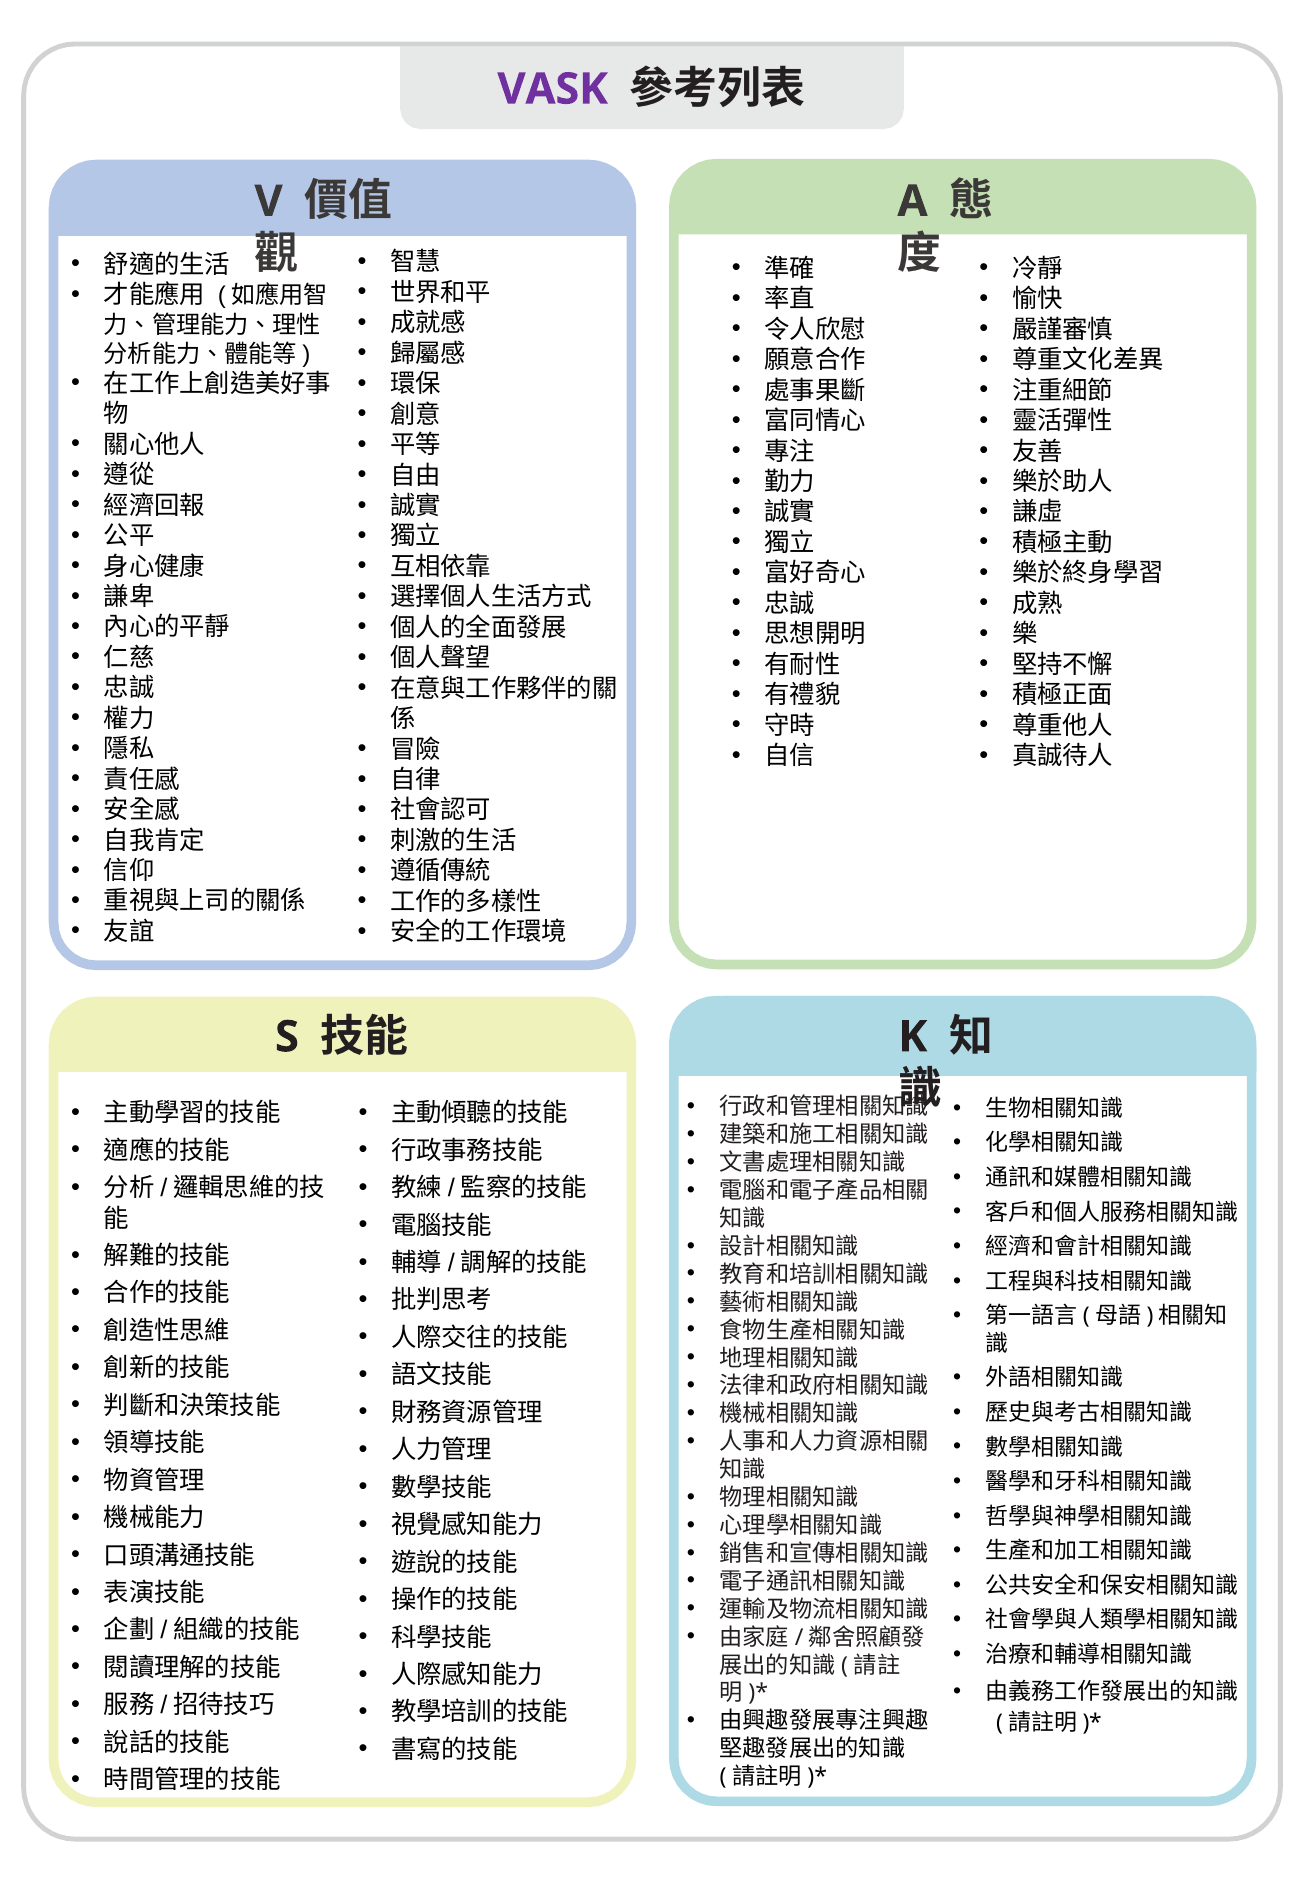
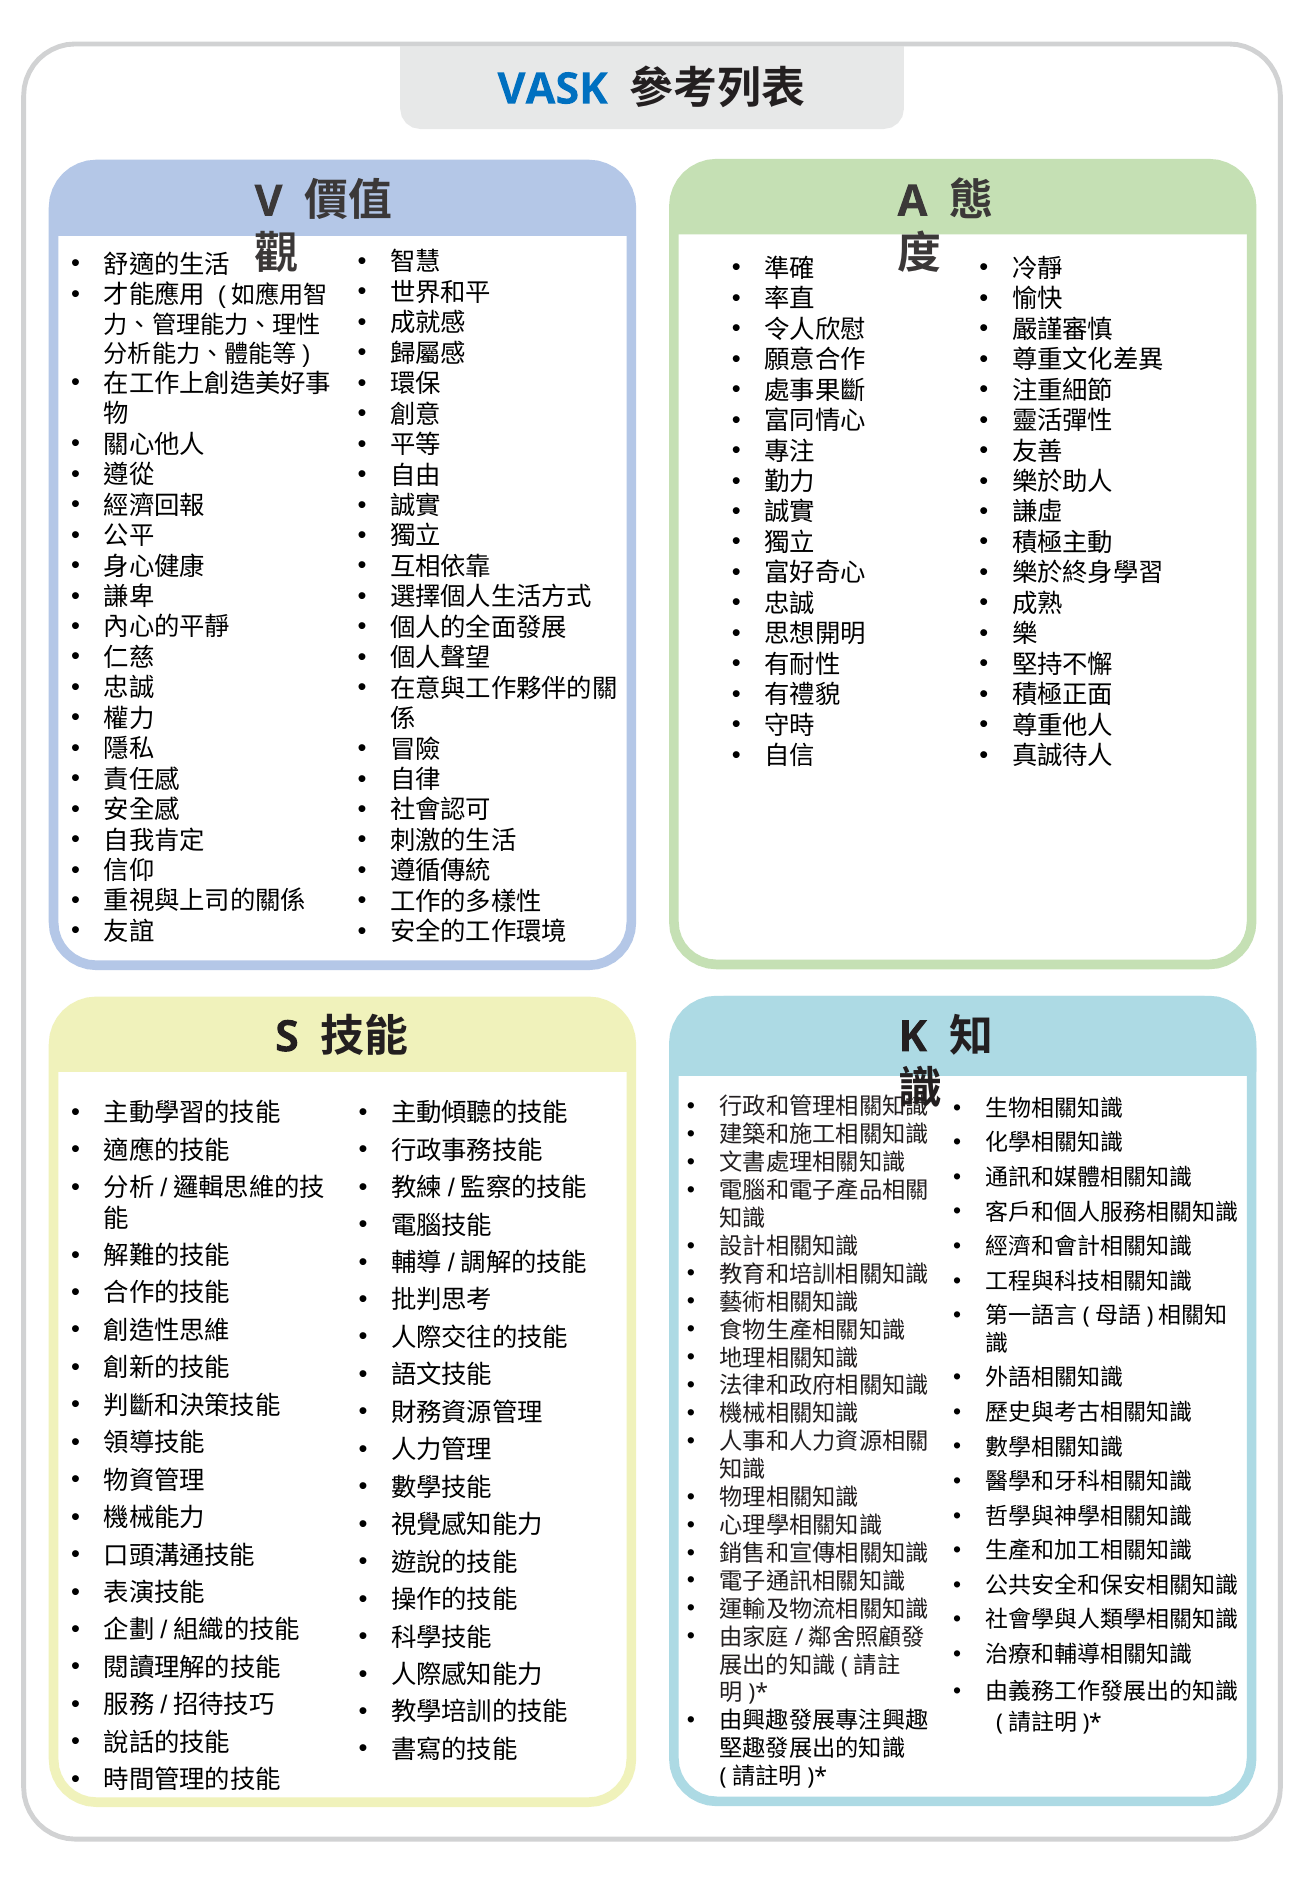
VASK colour: purple -> blue (553, 89)
